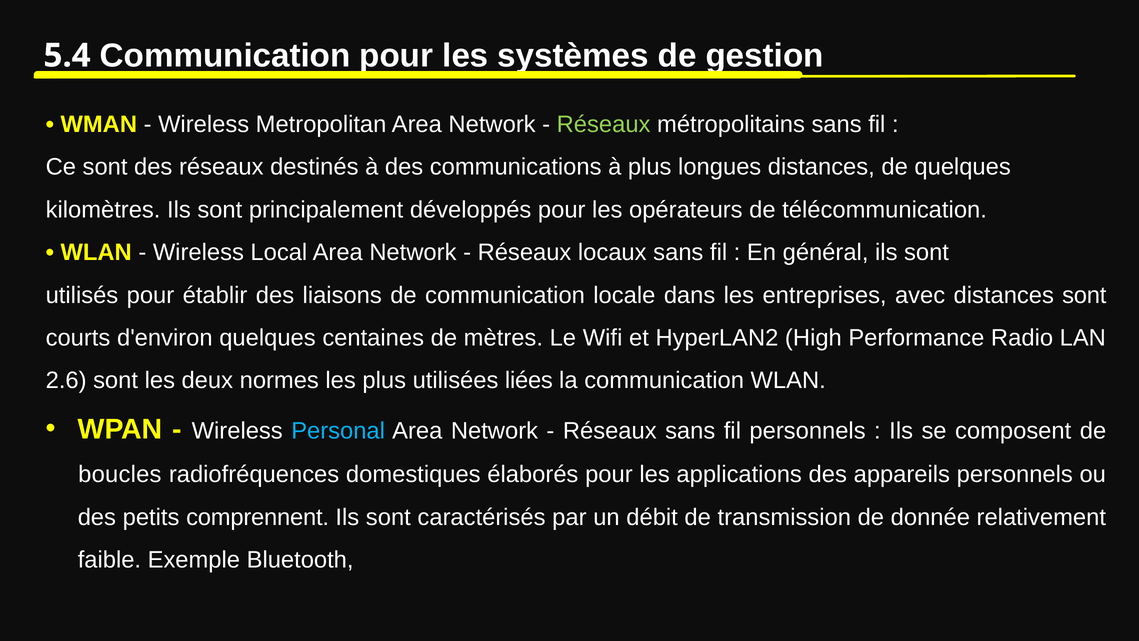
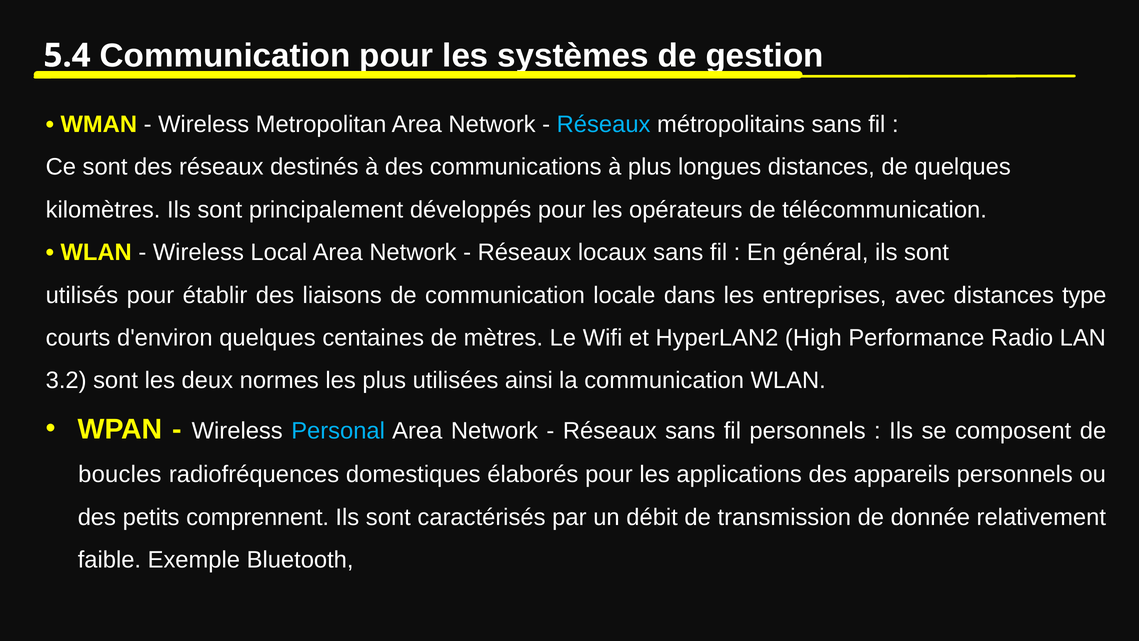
Réseaux colour: light green -> light blue (604, 124)
distances sont: sont -> type (1084, 295)
2.6: 2.6 -> 3.2 (66, 380)
liées: liées -> ainsi (529, 380)
